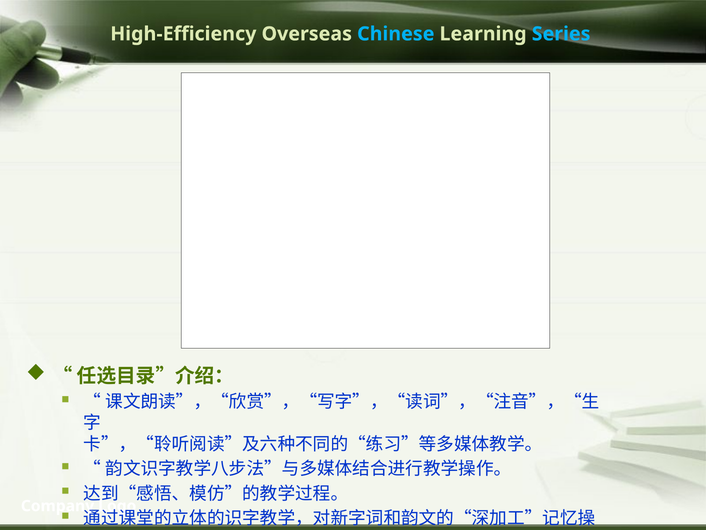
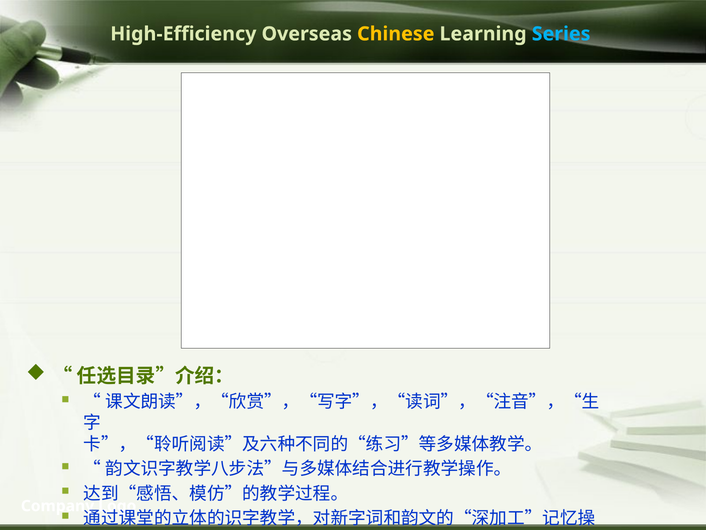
Chinese colour: light blue -> yellow (396, 34)
